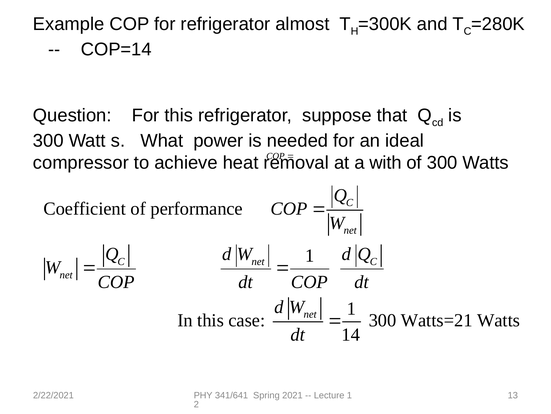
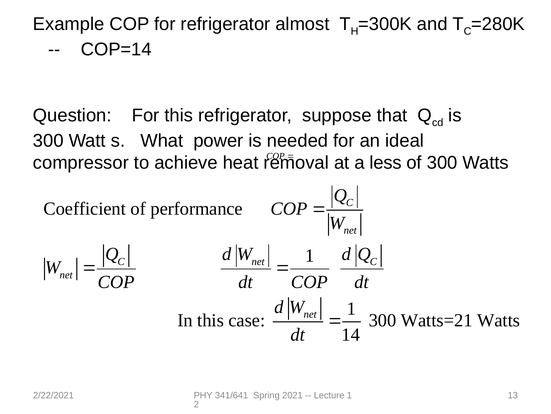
with: with -> less (386, 162)
